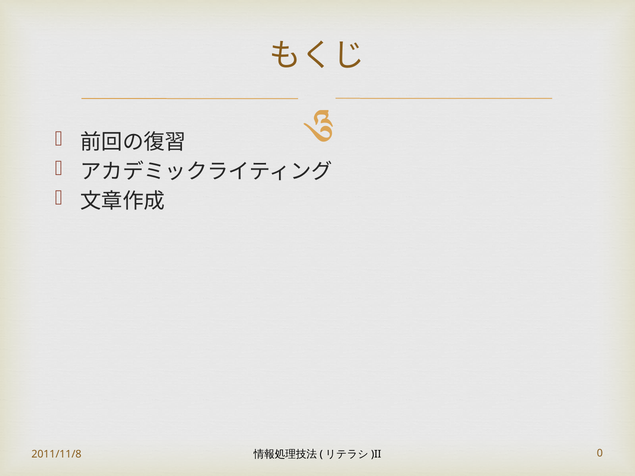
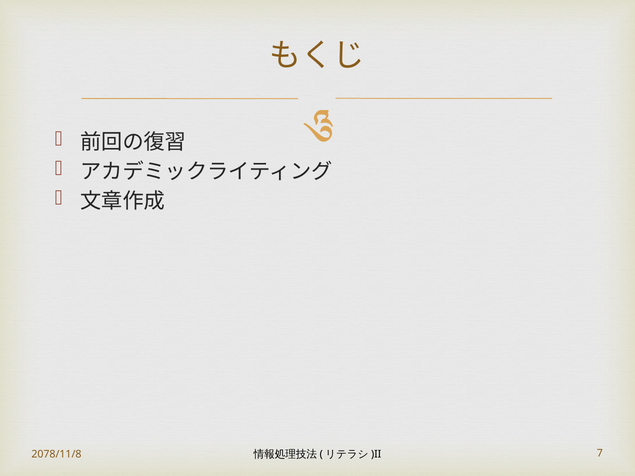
2011/11/8: 2011/11/8 -> 2078/11/8 (56, 454)
0: 0 -> 7 (600, 454)
